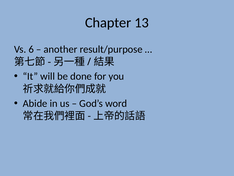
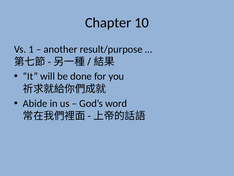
13: 13 -> 10 (142, 23)
6: 6 -> 1 (31, 49)
